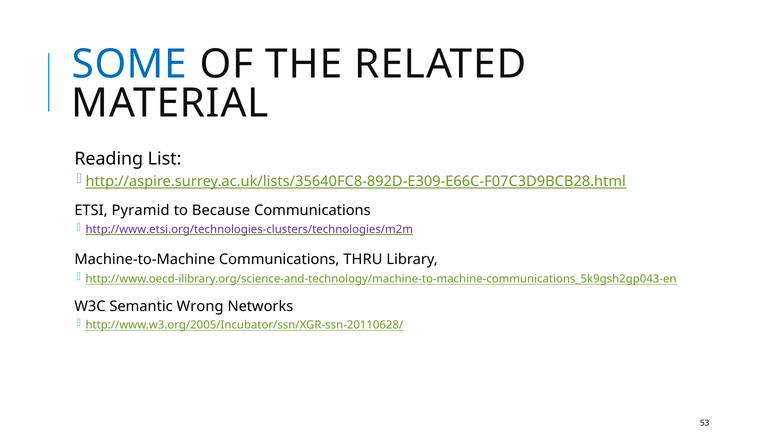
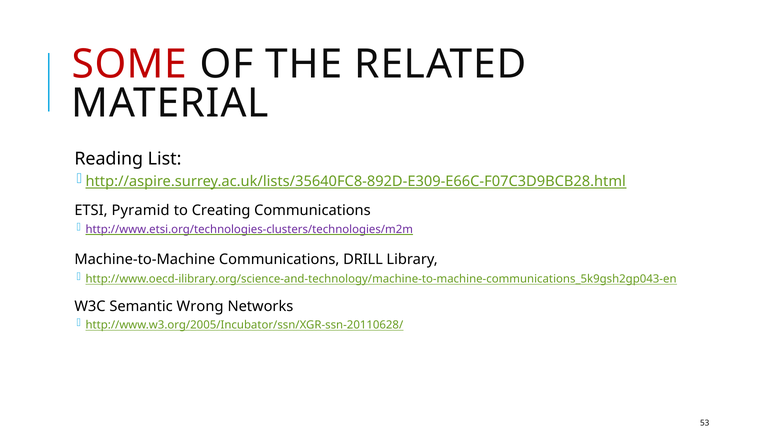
SOME colour: blue -> red (129, 64)
Because: Because -> Creating (221, 211)
THRU: THRU -> DRILL (363, 260)
